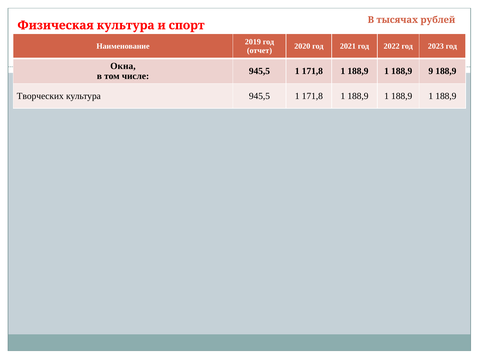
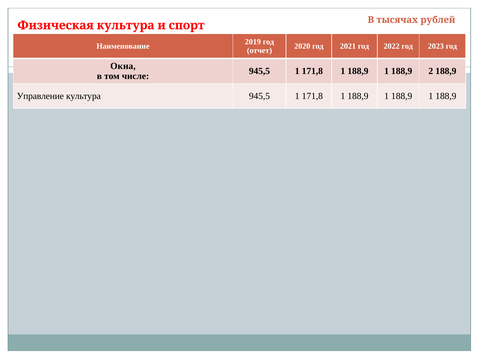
9: 9 -> 2 (431, 71)
Творческих: Творческих -> Управление (40, 96)
